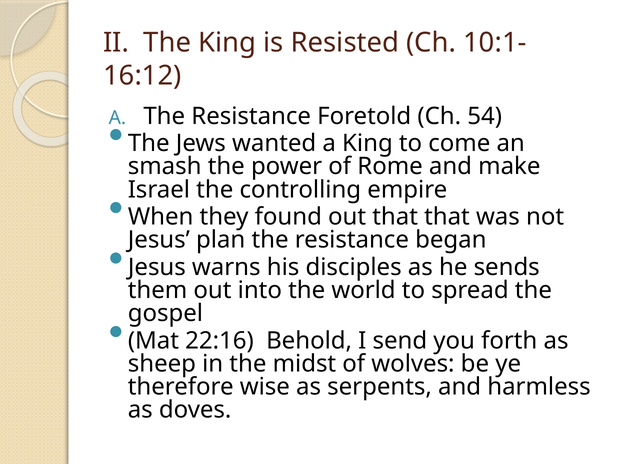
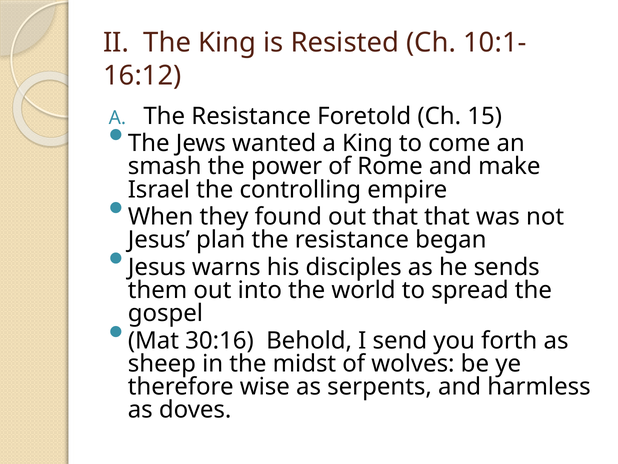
54: 54 -> 15 (485, 116)
22:16: 22:16 -> 30:16 (219, 340)
